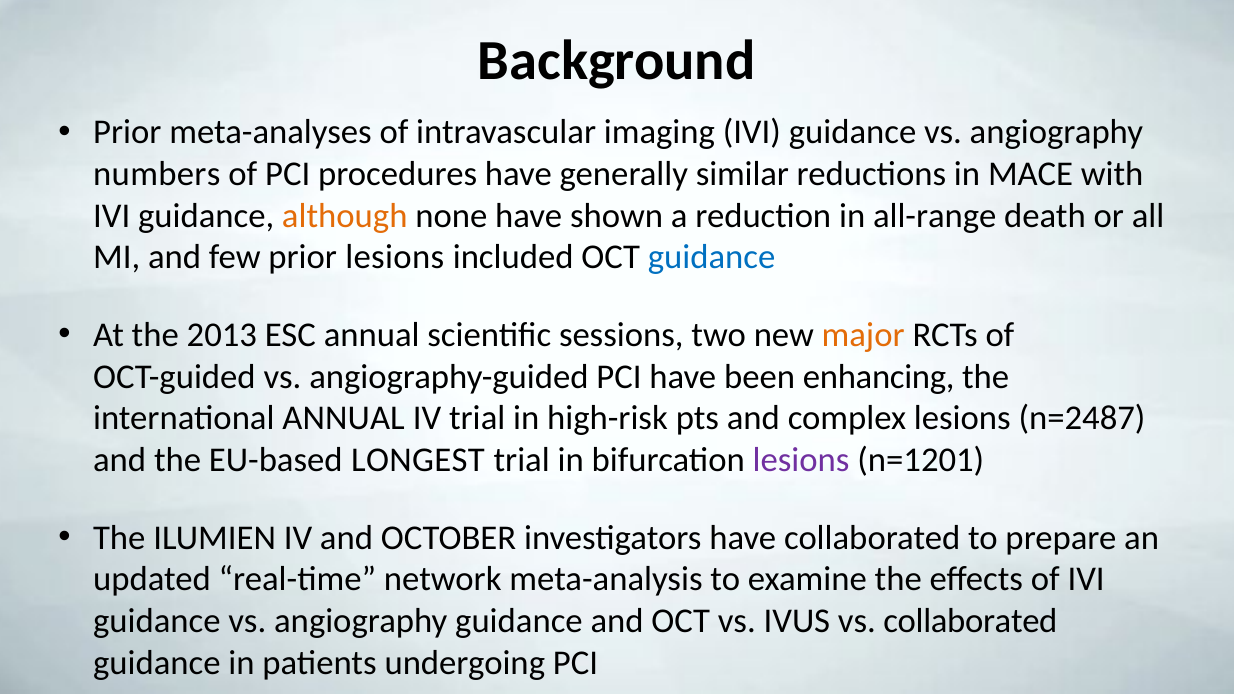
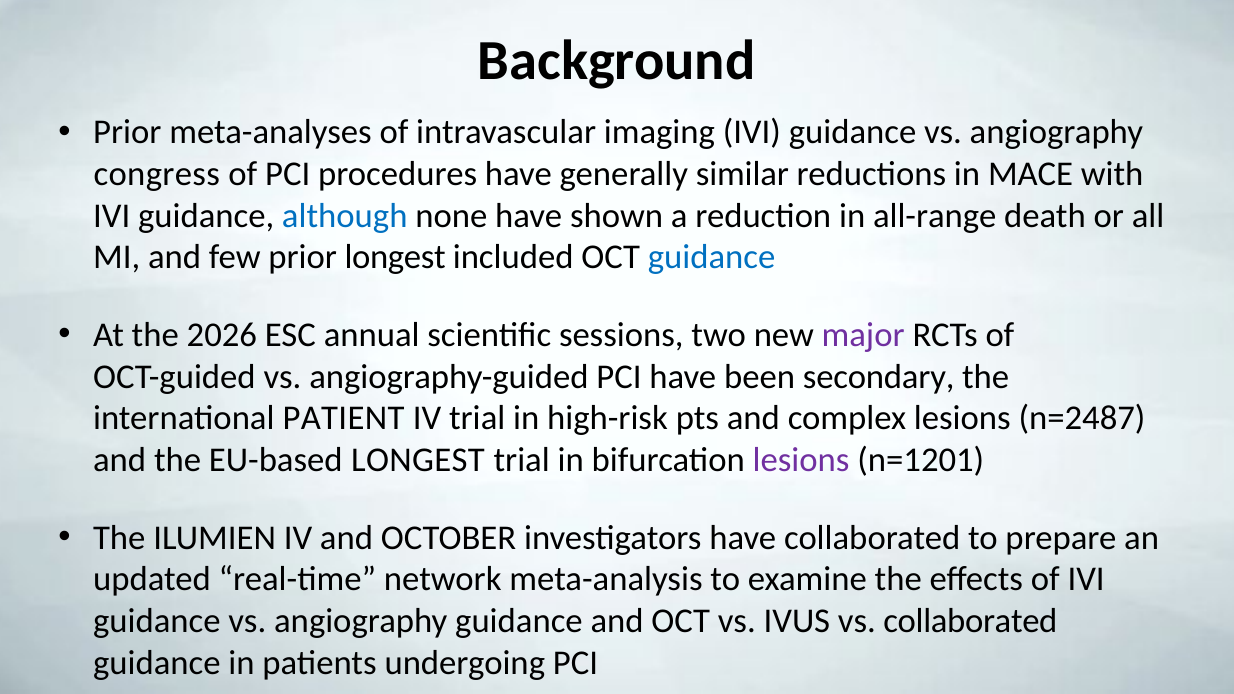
numbers: numbers -> congress (157, 174)
although colour: orange -> blue (345, 216)
prior lesions: lesions -> longest (395, 257)
2013: 2013 -> 2026 (222, 335)
major colour: orange -> purple (863, 335)
enhancing: enhancing -> secondary (879, 377)
international ANNUAL: ANNUAL -> PATIENT (343, 418)
